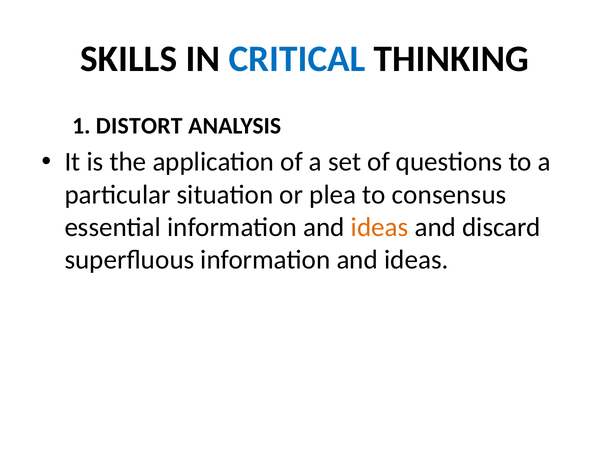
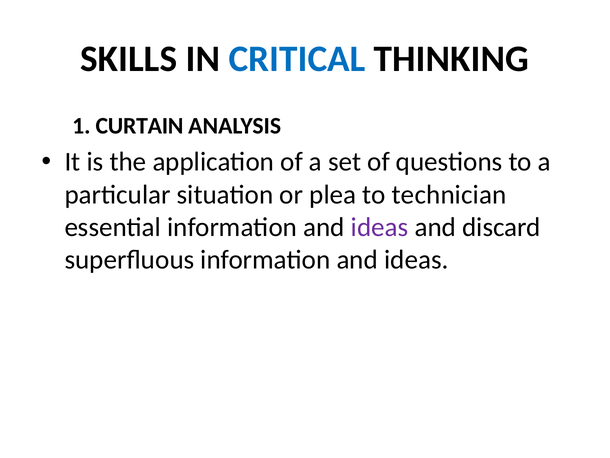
DISTORT: DISTORT -> CURTAIN (139, 126)
consensus: consensus -> technician (449, 194)
ideas colour: orange -> purple (380, 227)
